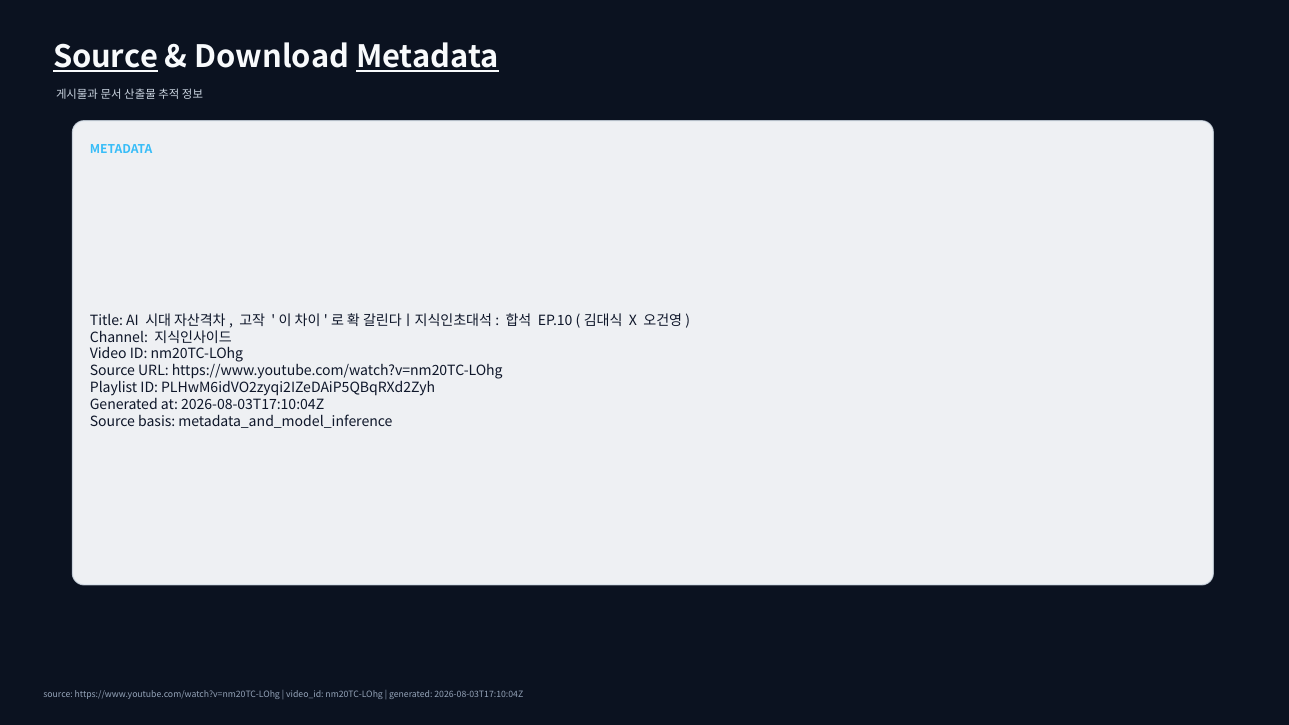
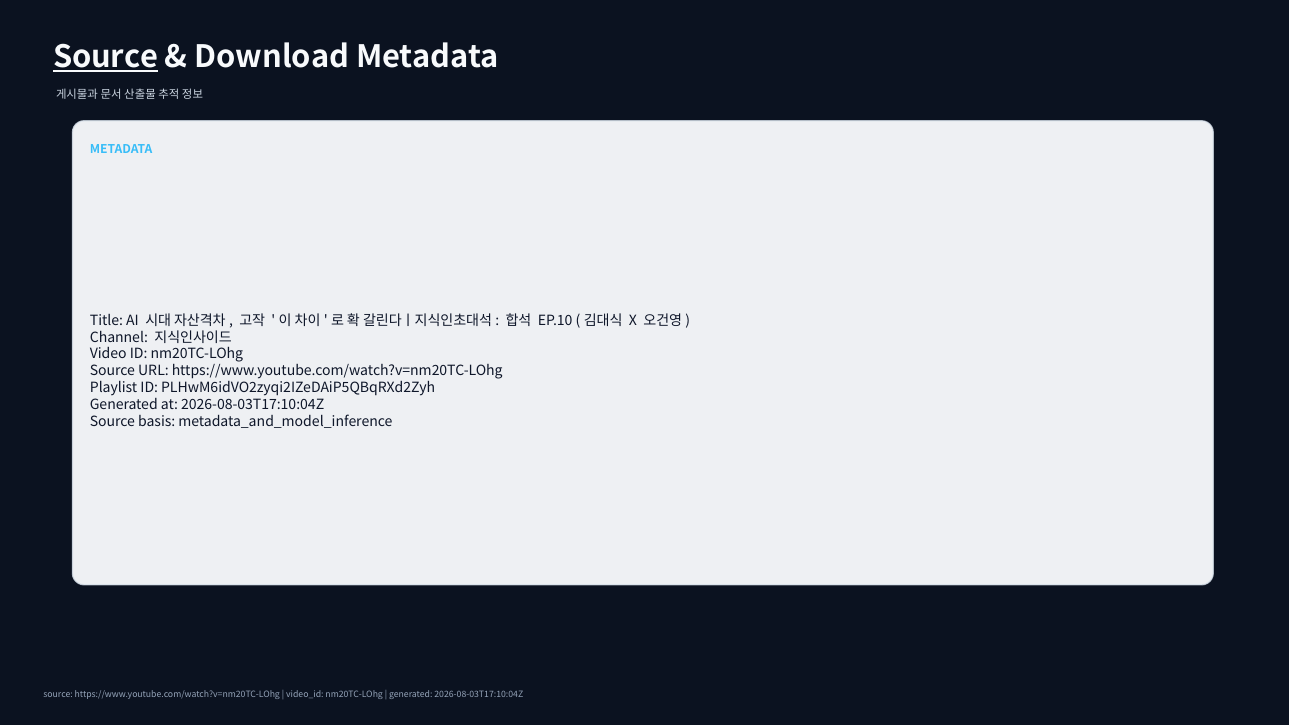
Metadata underline: present -> none (428, 58)
